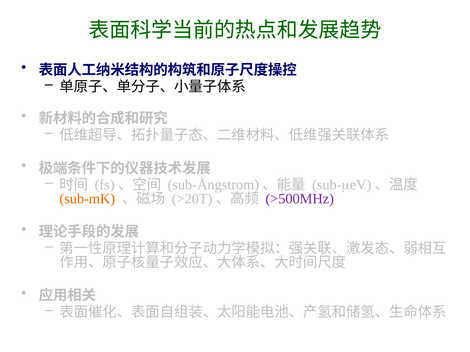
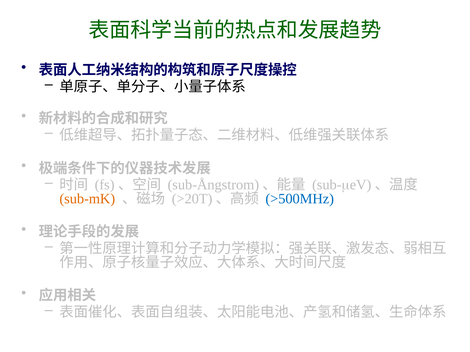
>500MHz colour: purple -> blue (300, 199)
